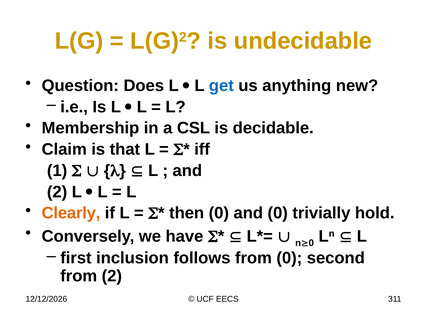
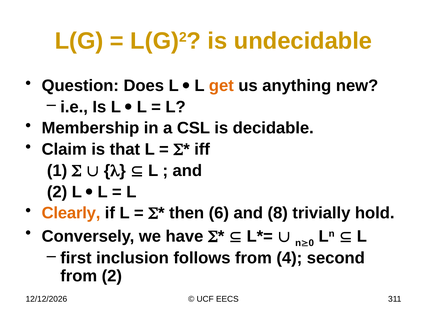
get colour: blue -> orange (221, 86)
then 0: 0 -> 6 (219, 213)
and 0: 0 -> 8 (278, 213)
from 0: 0 -> 4 (289, 258)
